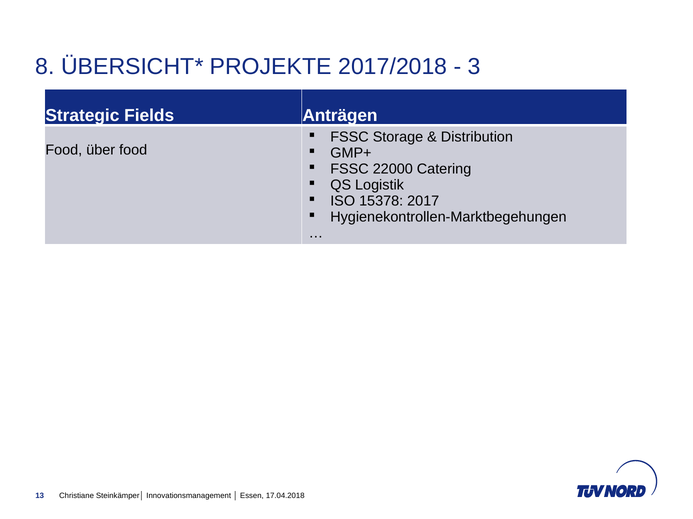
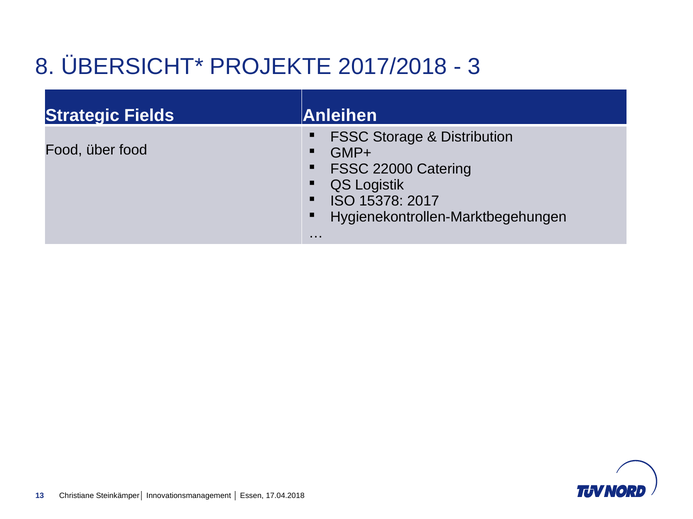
Anträgen: Anträgen -> Anleihen (340, 116)
